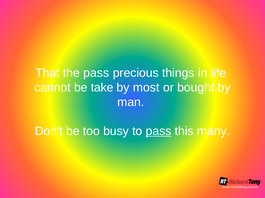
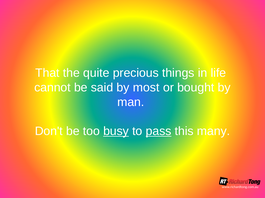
the pass: pass -> quite (96, 73)
take: take -> said (102, 88)
busy underline: none -> present (116, 132)
